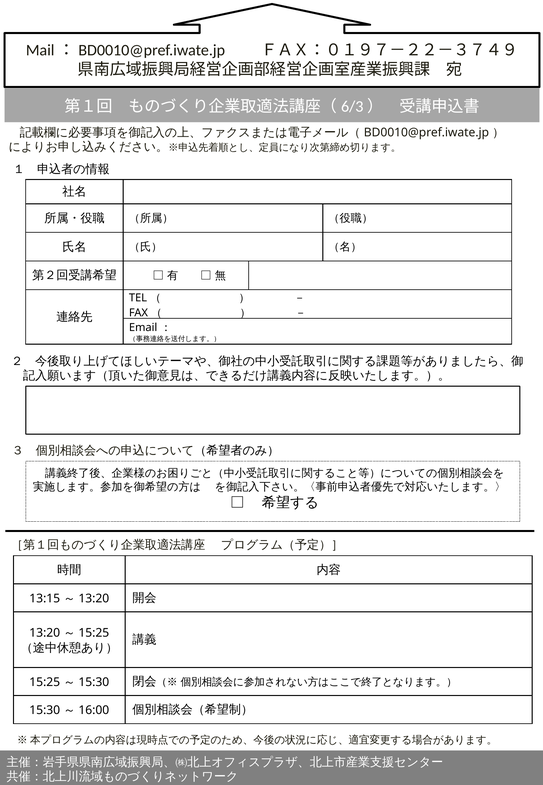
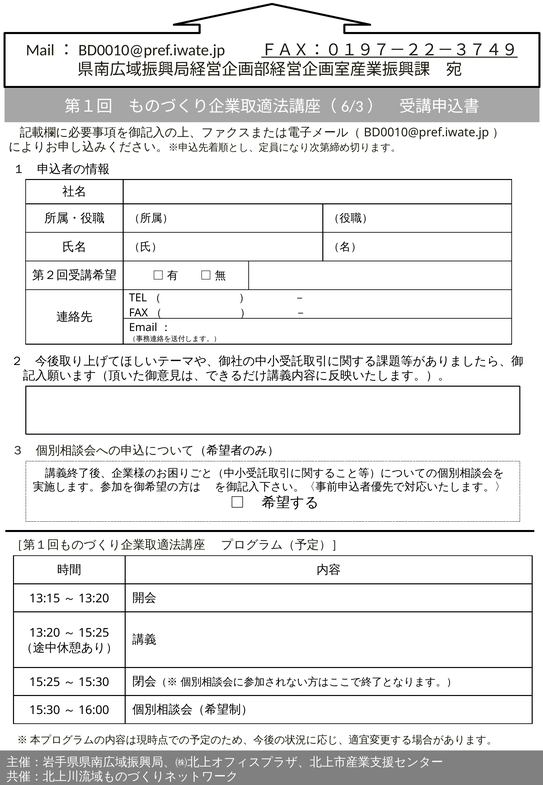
ＦＡＸ：０１９７－２２－３７４９ underline: none -> present (390, 50)
